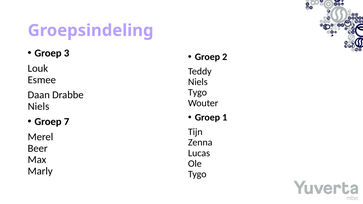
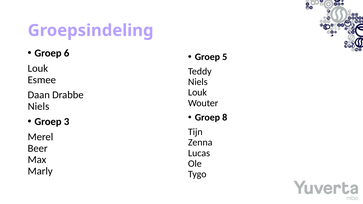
3: 3 -> 6 (67, 53)
2: 2 -> 5 (225, 57)
Tygo: Tygo -> Louk (197, 93)
1: 1 -> 8 (225, 118)
7: 7 -> 3 (67, 122)
